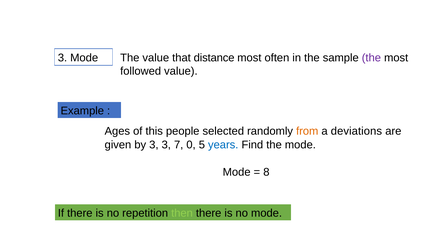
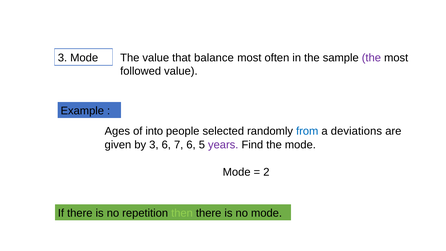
distance: distance -> balance (214, 58)
this: this -> into (154, 131)
from colour: orange -> blue (307, 131)
3 3: 3 -> 6 (166, 145)
7 0: 0 -> 6 (191, 145)
years colour: blue -> purple (223, 145)
8: 8 -> 2 (266, 172)
